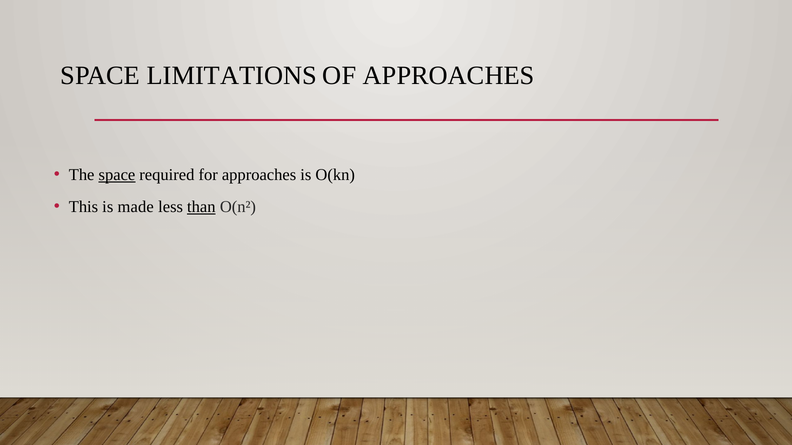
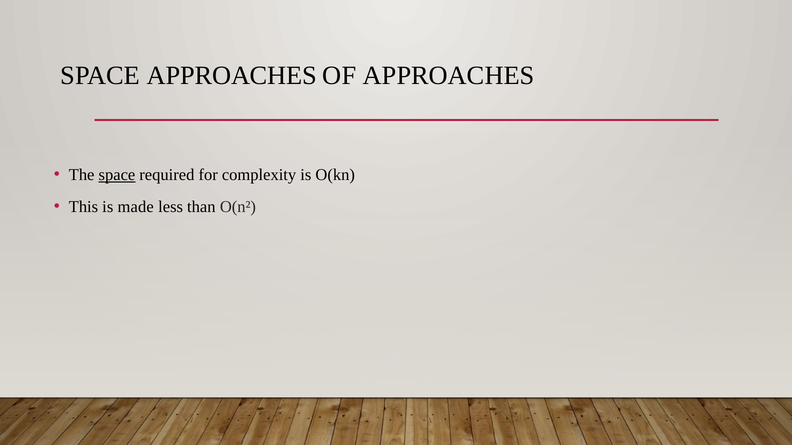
SPACE LIMITATIONS: LIMITATIONS -> APPROACHES (232, 76)
for approaches: approaches -> complexity (259, 175)
than underline: present -> none (201, 207)
